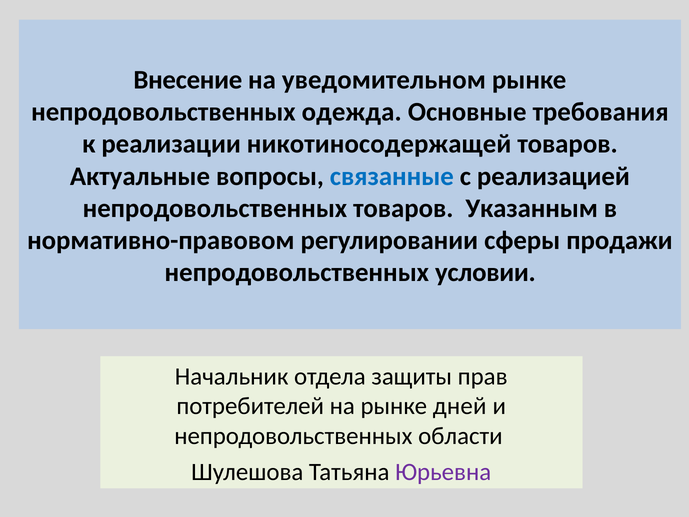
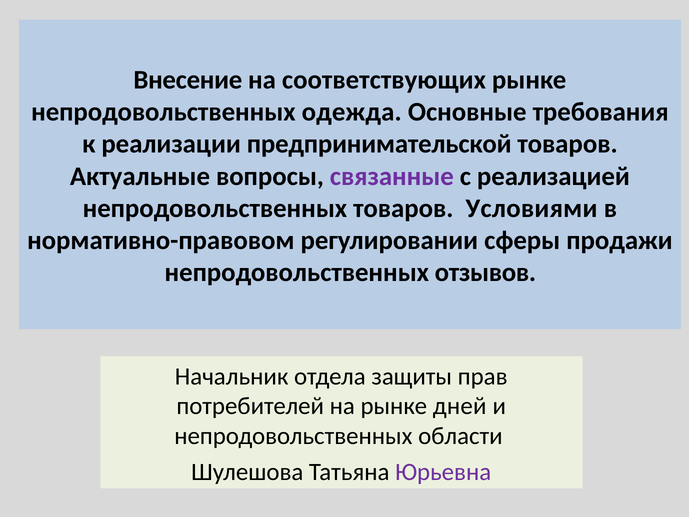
уведомительном: уведомительном -> соответствующих (384, 80)
никотиносодержащей: никотиносодержащей -> предпринимательской (379, 144)
связанные colour: blue -> purple (392, 176)
Указанным: Указанным -> Условиями (532, 208)
условии: условии -> отзывов (485, 272)
